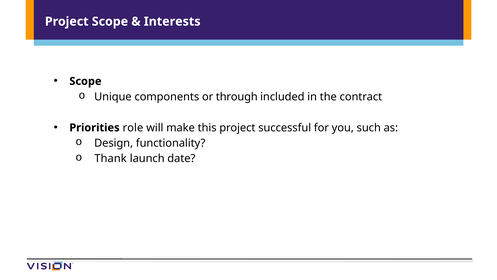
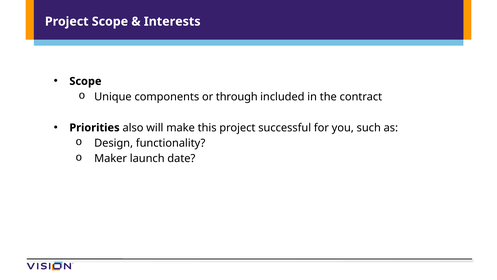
role: role -> also (133, 127)
Thank: Thank -> Maker (111, 158)
